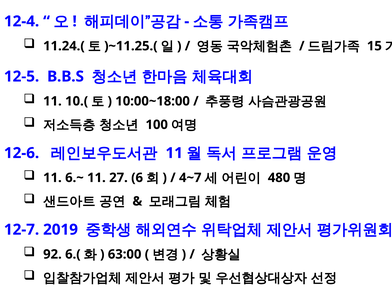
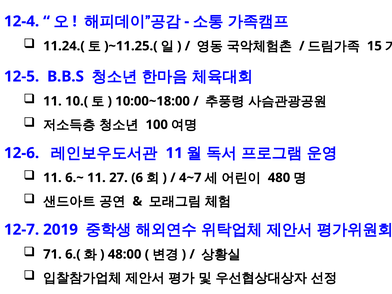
92: 92 -> 71 (52, 254)
63:00: 63:00 -> 48:00 (125, 254)
